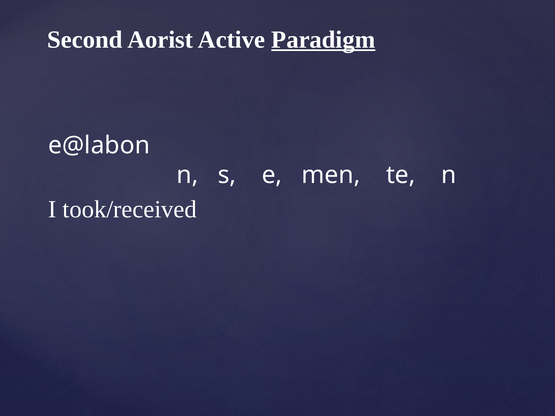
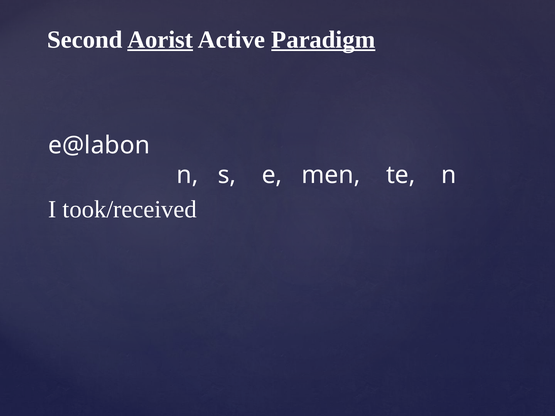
Aorist underline: none -> present (160, 40)
